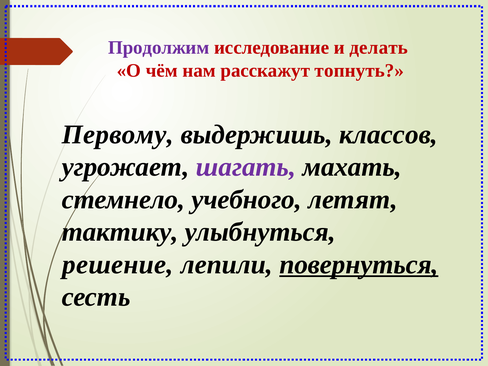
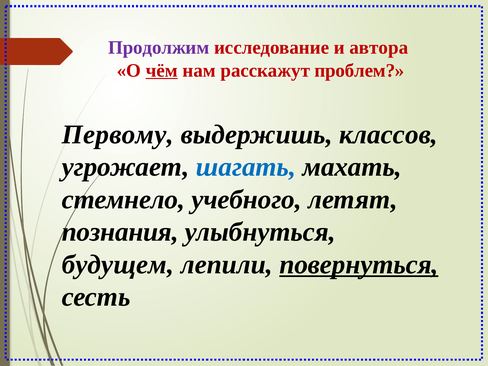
делать: делать -> автора (379, 48)
чём underline: none -> present (162, 70)
топнуть: топнуть -> проблем (360, 70)
шагать colour: purple -> blue (246, 167)
тактику: тактику -> познания (120, 232)
решение: решение -> будущем (118, 265)
